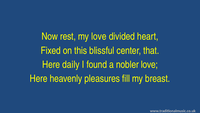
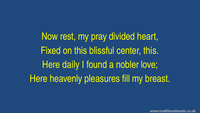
my love: love -> pray (99, 36)
center that: that -> this (151, 50)
